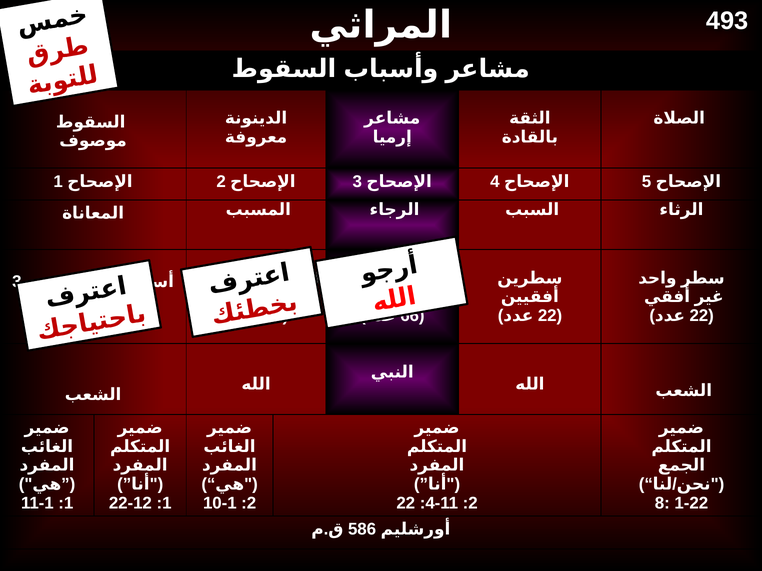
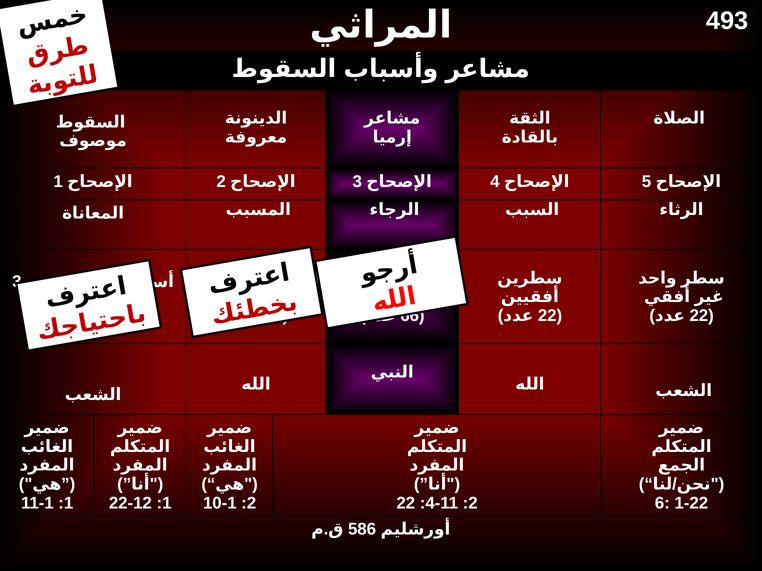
8: 8 -> 6 (662, 503)
